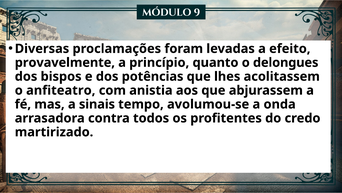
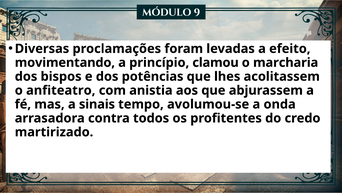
provavelmente: provavelmente -> movimentando (65, 62)
quanto: quanto -> clamou (216, 62)
delongues: delongues -> marcharia (286, 62)
